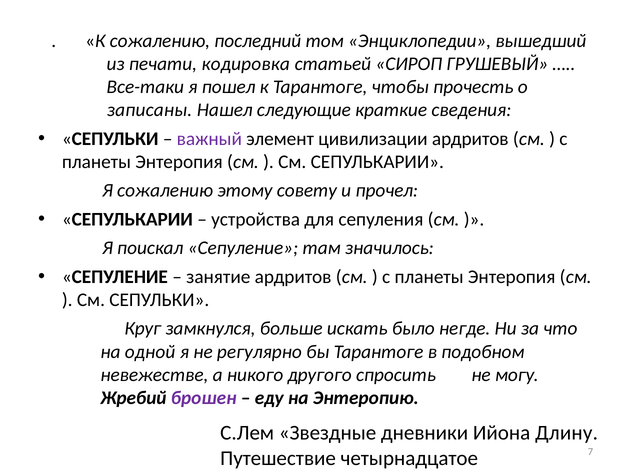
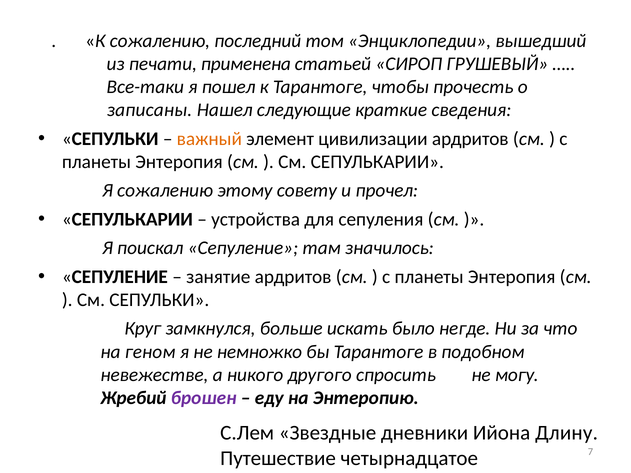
кодировка: кодировка -> применена (246, 64)
важный colour: purple -> orange (209, 139)
одной: одной -> геном (150, 352)
регулярно: регулярно -> немножко (260, 352)
